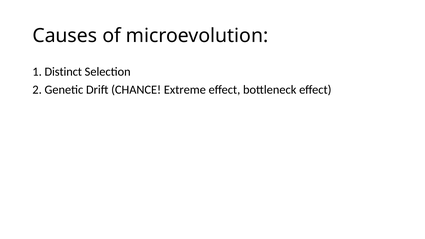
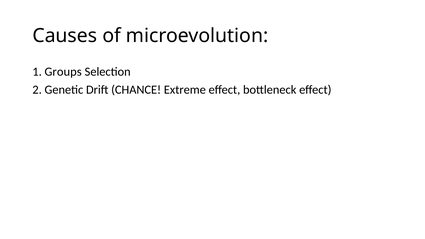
Distinct: Distinct -> Groups (63, 72)
